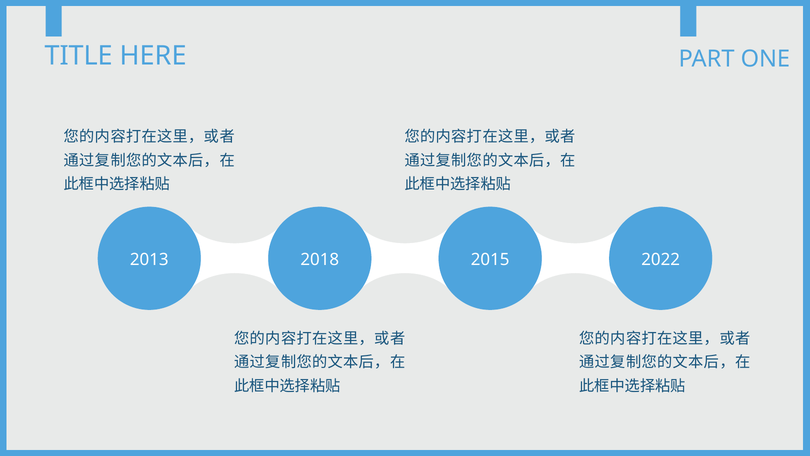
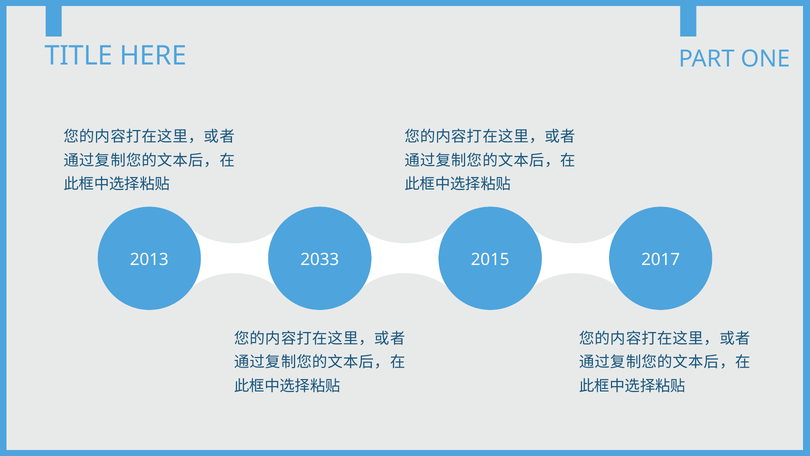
2018: 2018 -> 2033 (320, 259)
2022: 2022 -> 2017 (661, 259)
